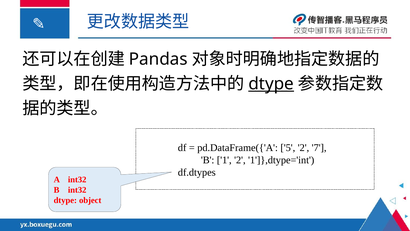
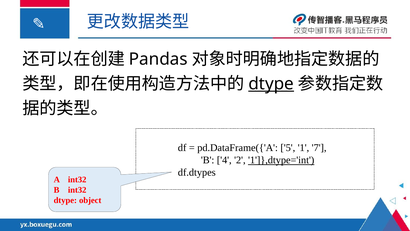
5 2: 2 -> 1 (303, 148)
1: 1 -> 4 (224, 160)
1']},dtype='int underline: none -> present (281, 160)
